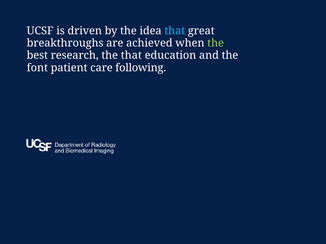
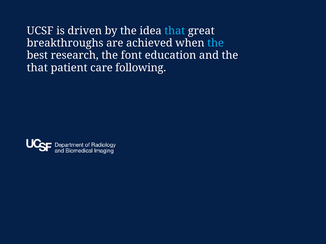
the colour: light green -> light blue (216, 43)
the that: that -> font (131, 56)
font: font -> that (37, 68)
